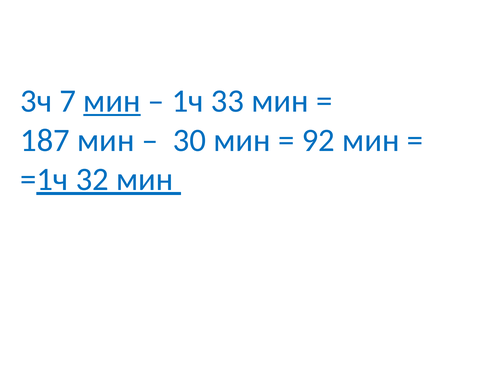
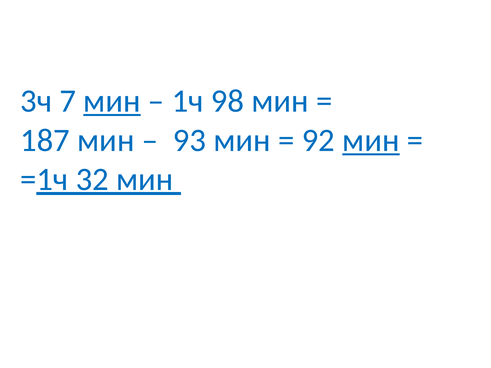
33: 33 -> 98 (228, 101)
30: 30 -> 93 (189, 140)
мин underline: none -> present (371, 140)
